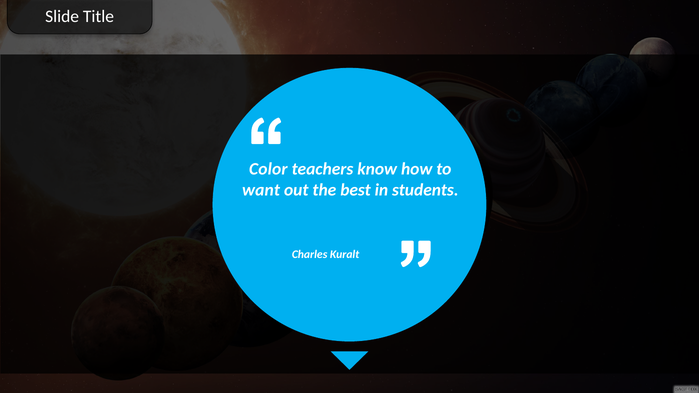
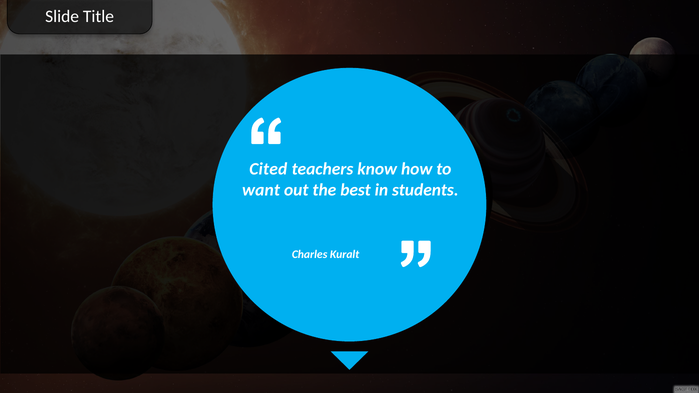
Color: Color -> Cited (268, 169)
